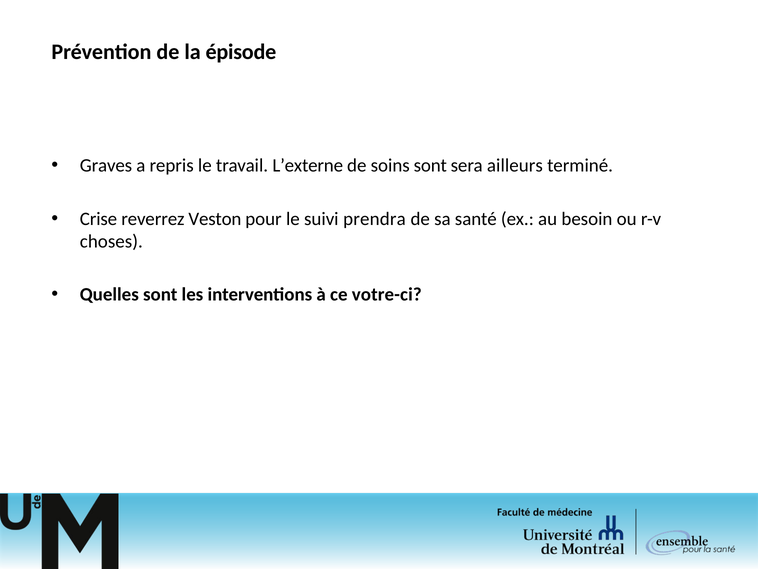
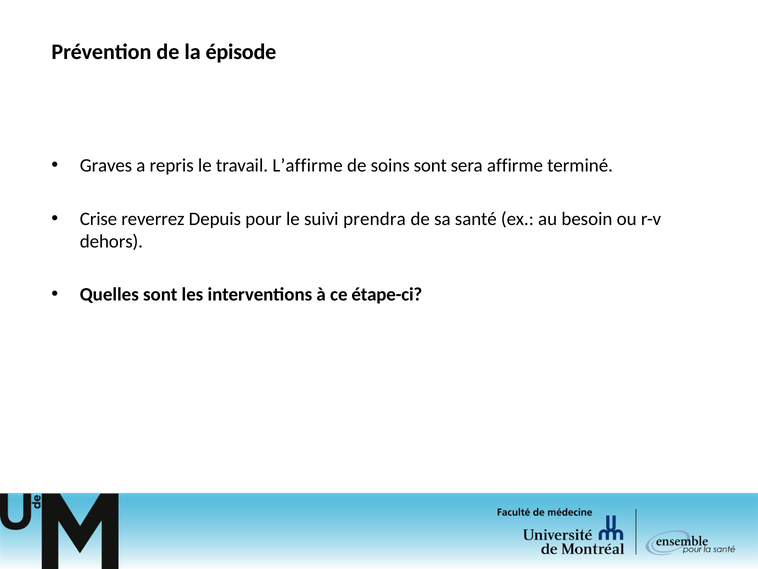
L’externe: L’externe -> L’affirme (308, 166)
ailleurs: ailleurs -> affirme (515, 166)
Veston: Veston -> Depuis (215, 219)
choses: choses -> dehors (111, 241)
votre-ci: votre-ci -> étape-ci (387, 294)
